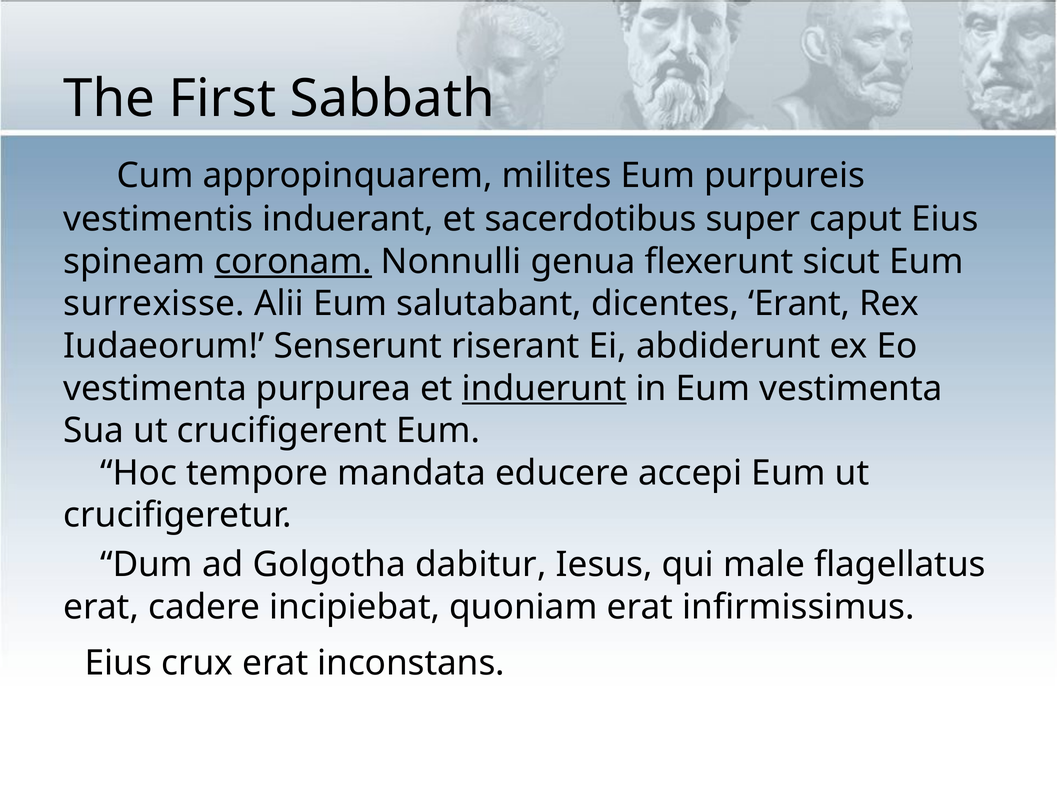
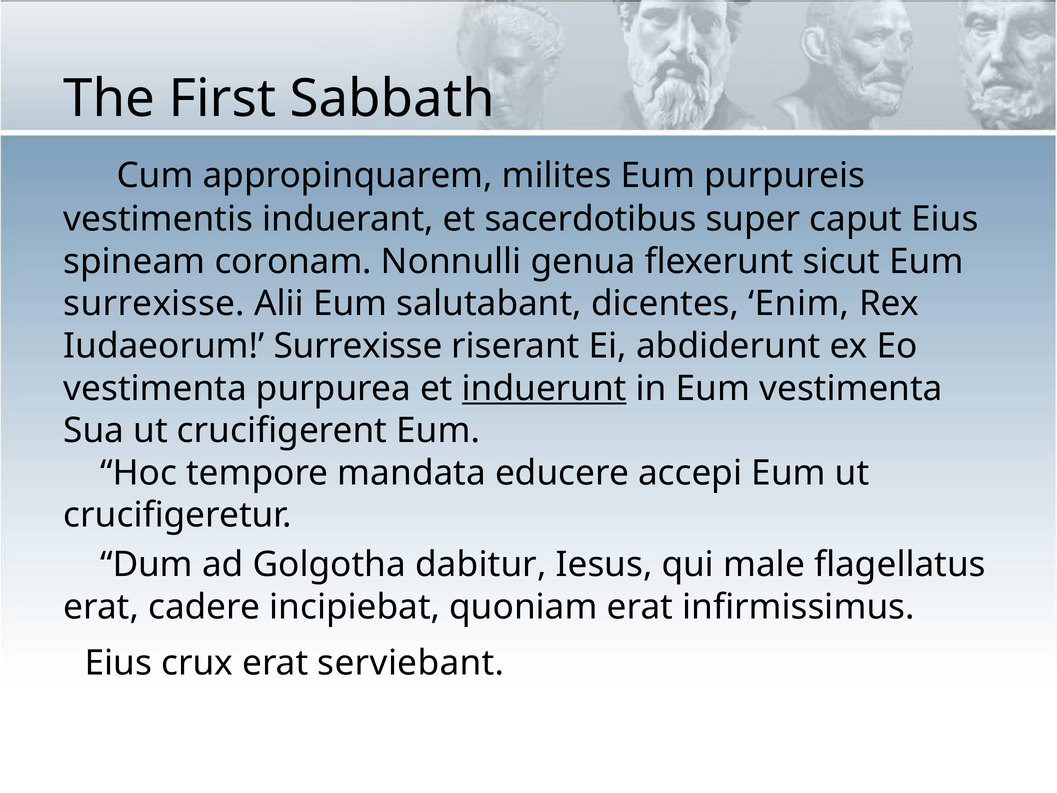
coronam underline: present -> none (293, 261)
Erant: Erant -> Enim (799, 304)
Iudaeorum Senserunt: Senserunt -> Surrexisse (358, 346)
inconstans: inconstans -> serviebant (411, 663)
